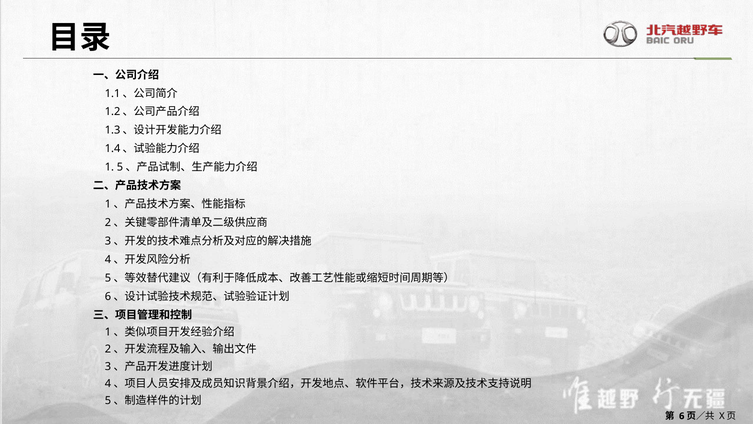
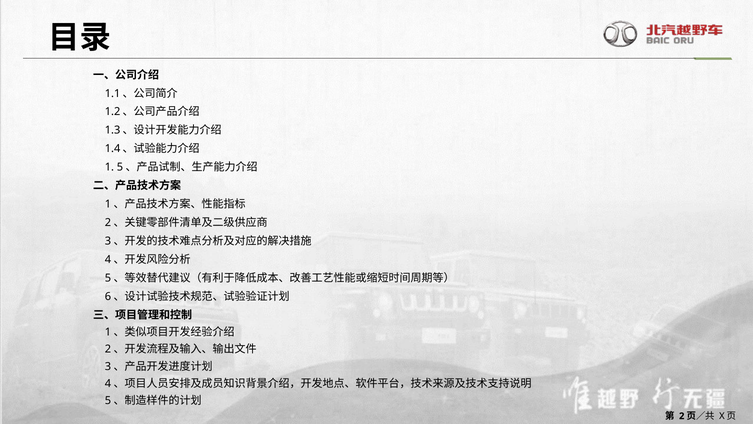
6: 6 -> 2 (682, 416)
